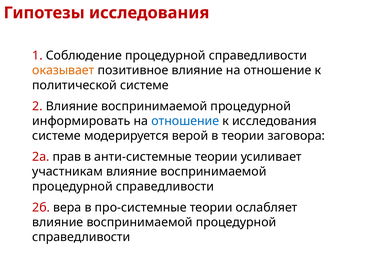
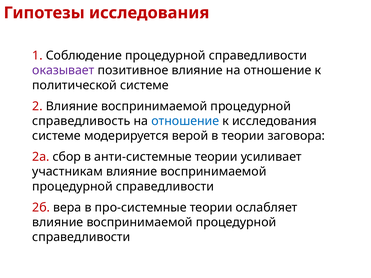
оказывает colour: orange -> purple (63, 70)
информировать: информировать -> справедливость (81, 121)
прав: прав -> сбор (67, 157)
